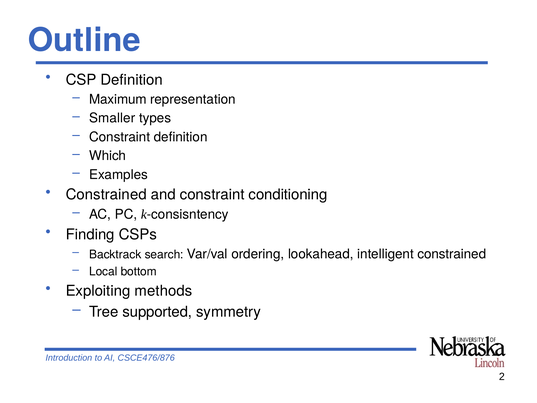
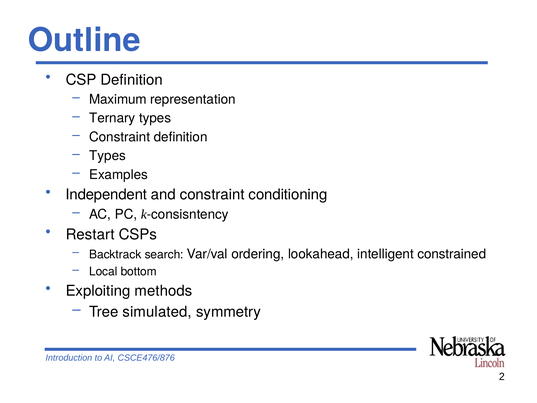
Smaller: Smaller -> Ternary (112, 118)
Which: Which -> Types (108, 156)
Constrained: Constrained -> Independent (106, 195)
Finding: Finding -> Restart (90, 234)
supported: supported -> simulated (157, 312)
